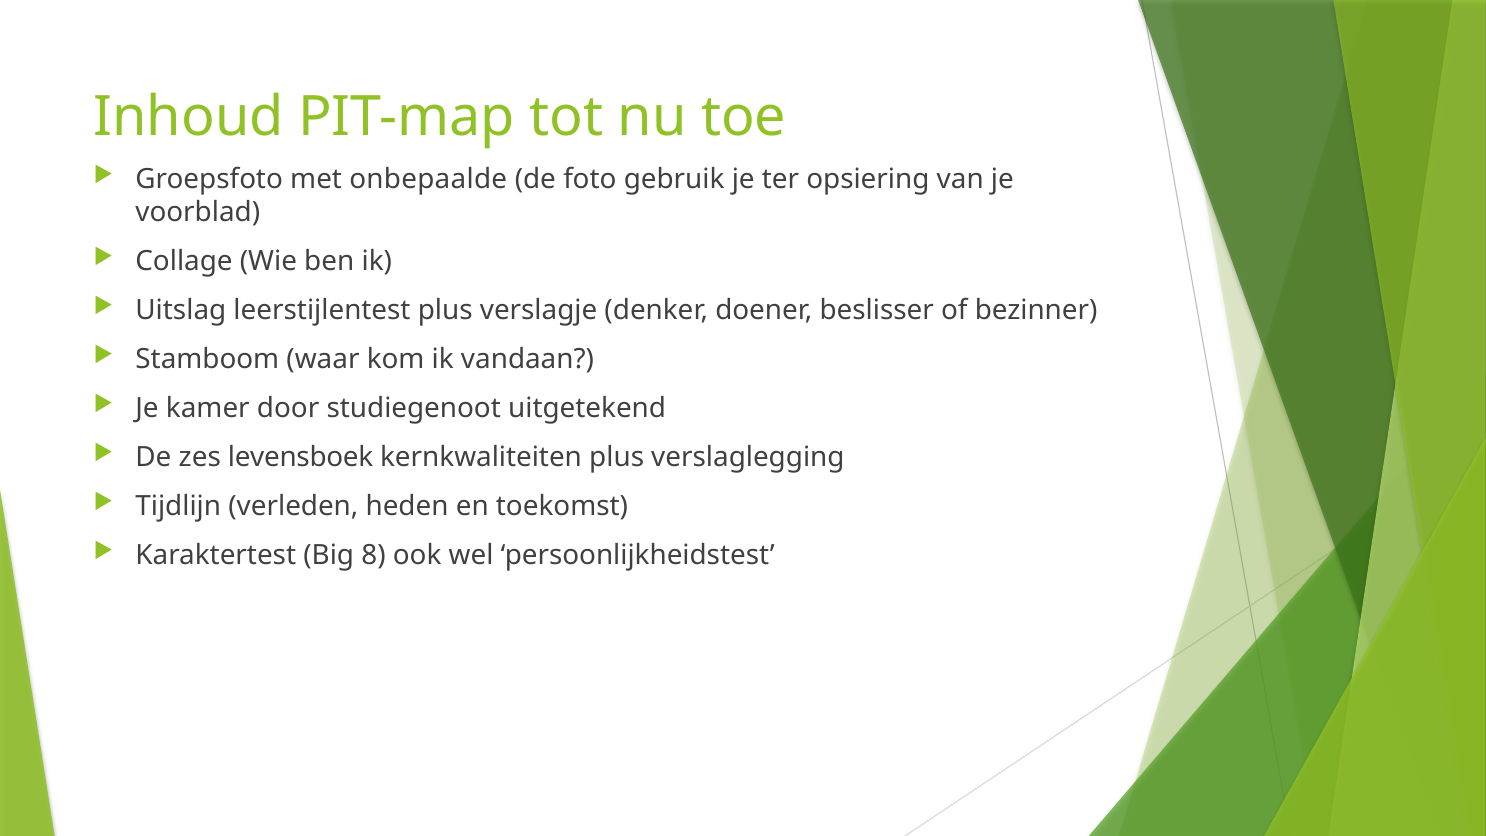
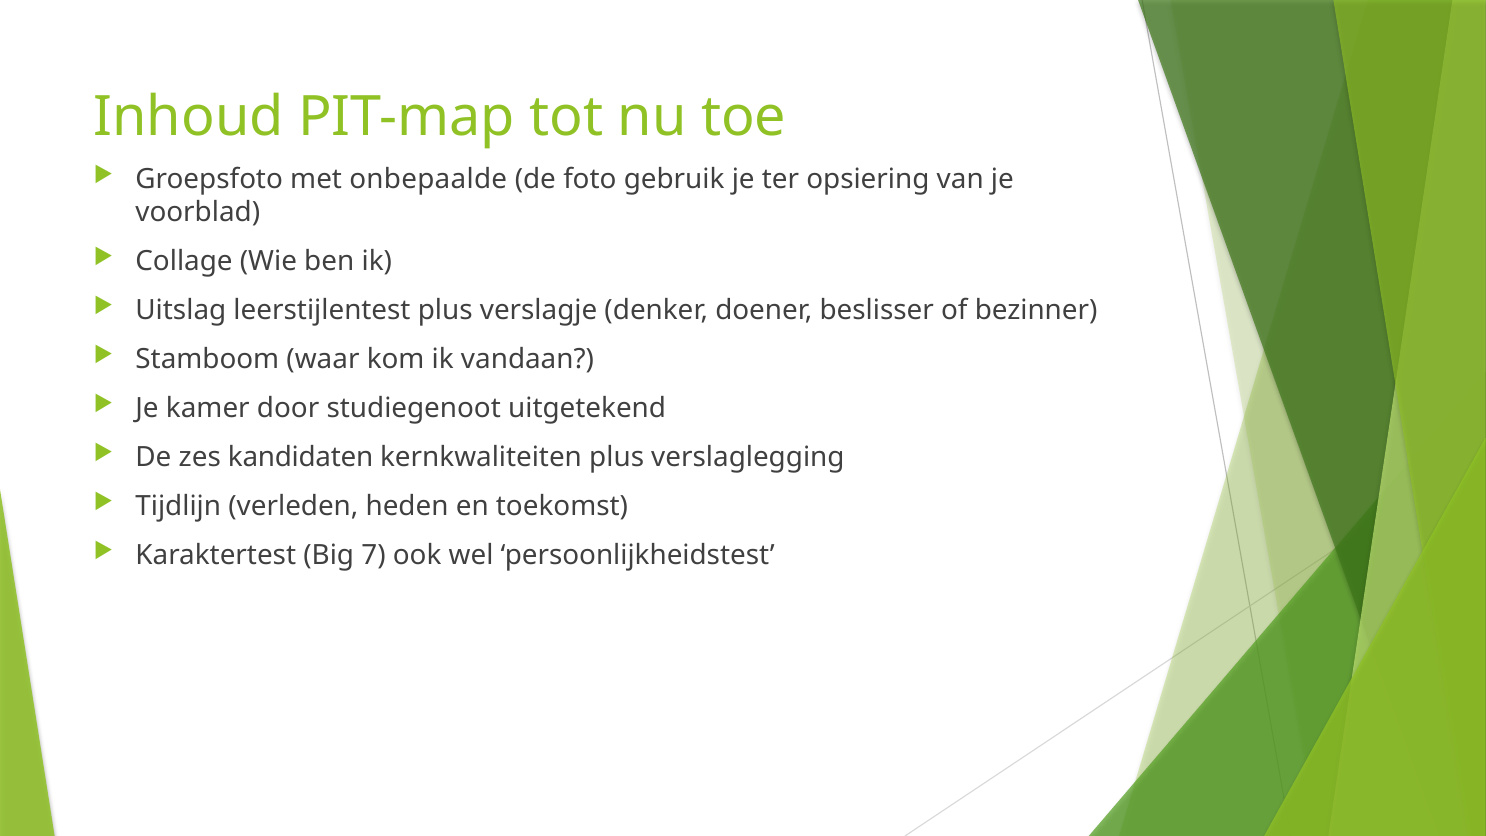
levensboek: levensboek -> kandidaten (301, 457)
8: 8 -> 7 (374, 555)
